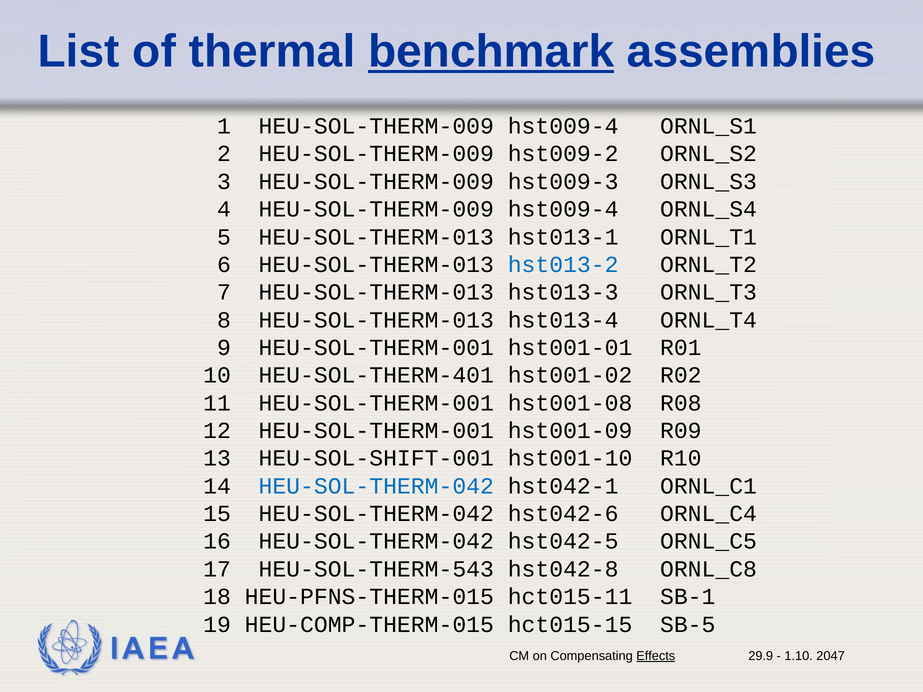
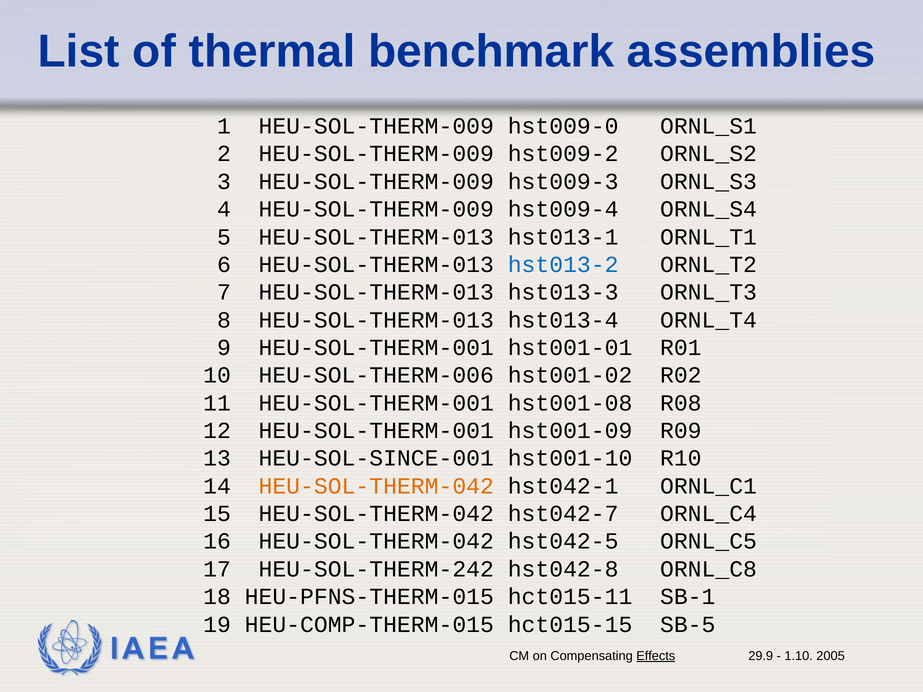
benchmark underline: present -> none (491, 52)
1 HEU-SOL-THERM-009 hst009-4: hst009-4 -> hst009-0 (563, 126)
HEU-SOL-THERM-401: HEU-SOL-THERM-401 -> HEU-SOL-THERM-006 (376, 375)
HEU-SOL-SHIFT-001: HEU-SOL-SHIFT-001 -> HEU-SOL-SINCE-001 (376, 459)
HEU-SOL-THERM-042 colour: blue -> orange (376, 486)
hst042-6: hst042-6 -> hst042-7 (563, 514)
HEU-SOL-THERM-543: HEU-SOL-THERM-543 -> HEU-SOL-THERM-242 (376, 569)
2047: 2047 -> 2005 (831, 656)
